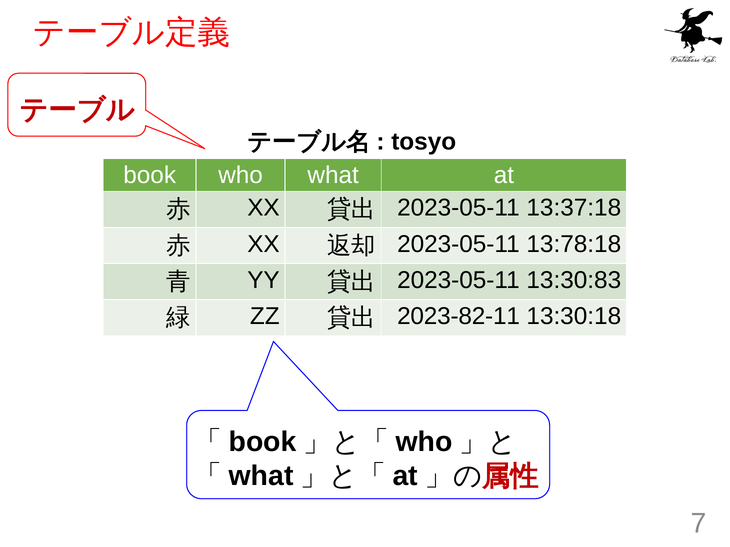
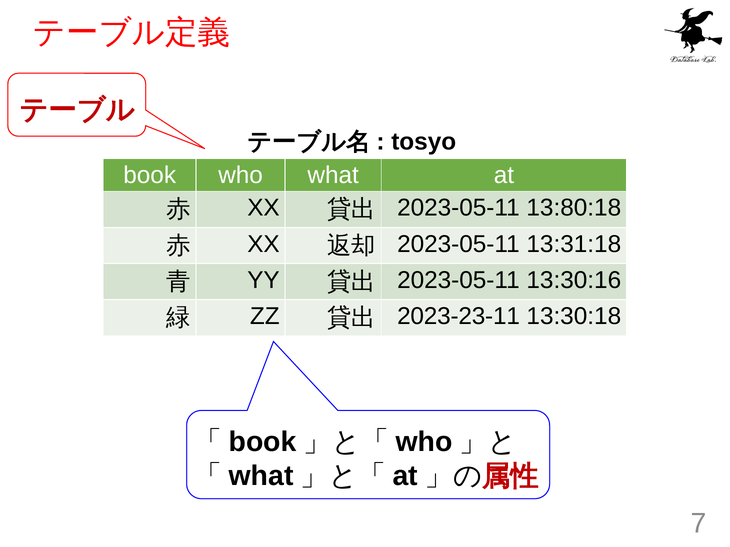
13:37:18: 13:37:18 -> 13:80:18 (574, 208)
13:78:18: 13:78:18 -> 13:31:18 (574, 244)
13:30:83: 13:30:83 -> 13:30:16 (574, 280)
2023-82-11: 2023-82-11 -> 2023-23-11 (459, 317)
